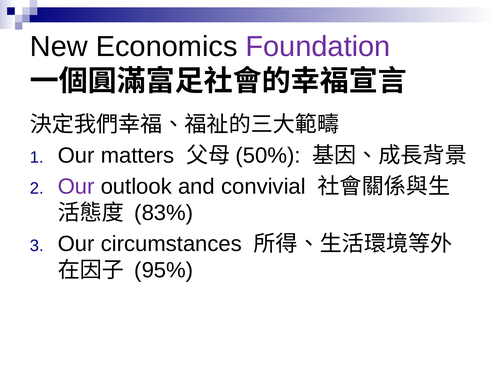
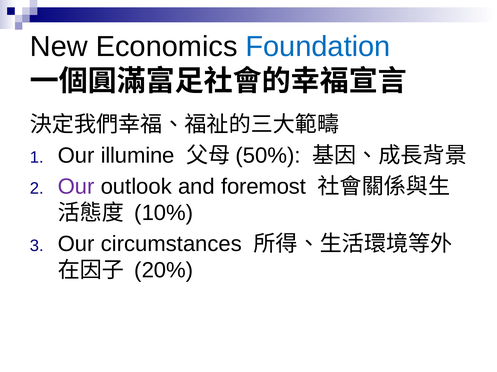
Foundation colour: purple -> blue (318, 47)
matters: matters -> illumine (138, 156)
convivial: convivial -> foremost (264, 187)
83%: 83% -> 10% (164, 213)
95%: 95% -> 20% (164, 271)
